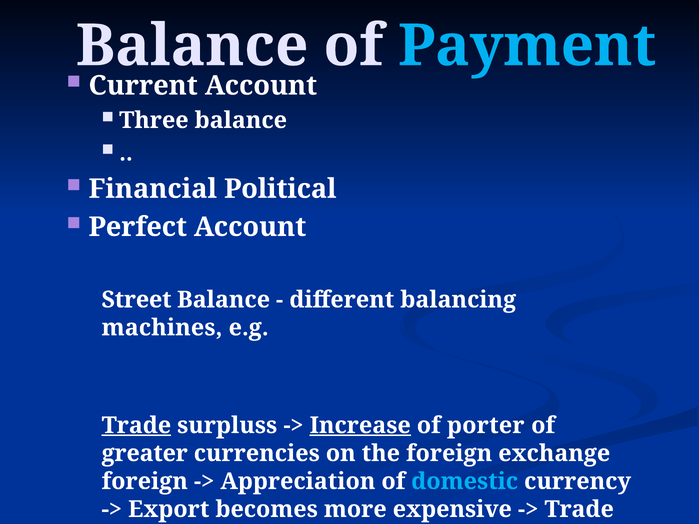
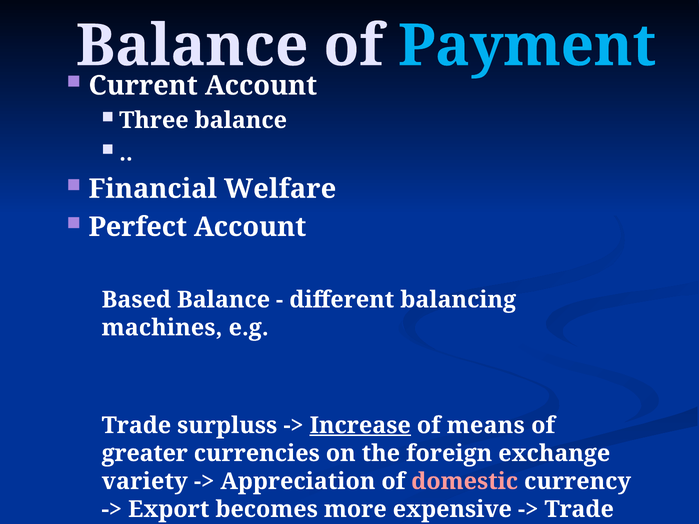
Political: Political -> Welfare (280, 189)
Street: Street -> Based (136, 300)
Trade underline: present -> none (136, 426)
porter: porter -> means (486, 426)
foreign: foreign -> variety (145, 482)
domestic colour: light blue -> pink (465, 482)
